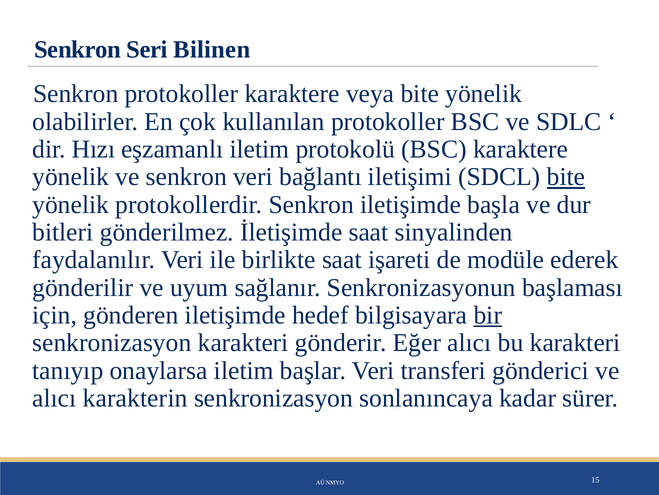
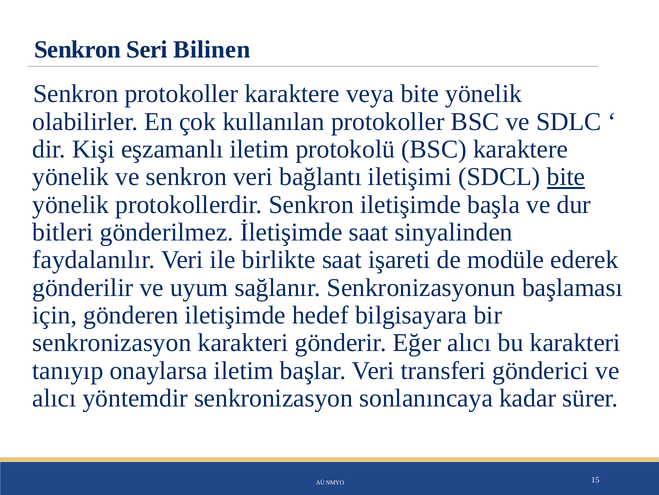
Hızı: Hızı -> Kişi (93, 149)
bir underline: present -> none (488, 315)
karakterin: karakterin -> yöntemdir (135, 398)
